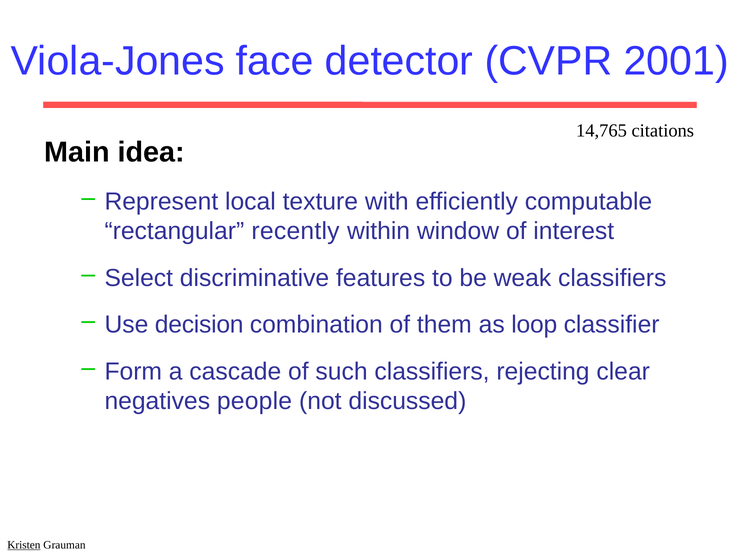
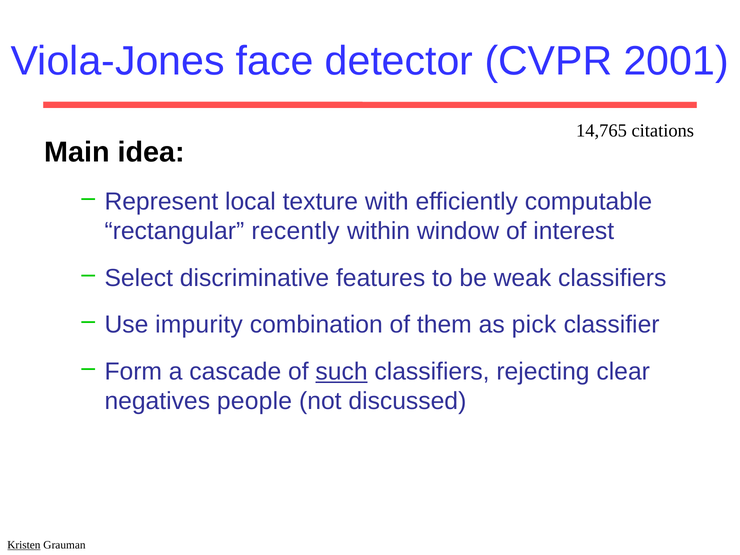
decision: decision -> impurity (199, 325)
loop: loop -> pick (534, 325)
such underline: none -> present (342, 372)
